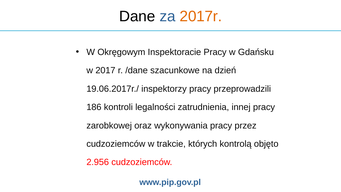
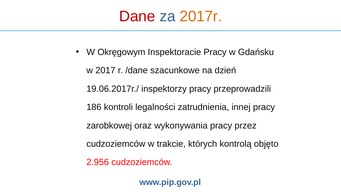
Dane colour: black -> red (137, 16)
